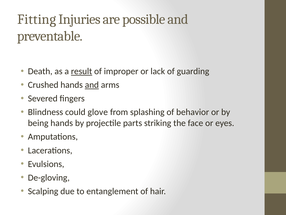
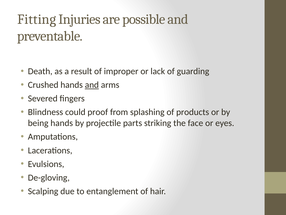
result underline: present -> none (82, 71)
glove: glove -> proof (98, 112)
behavior: behavior -> products (193, 112)
